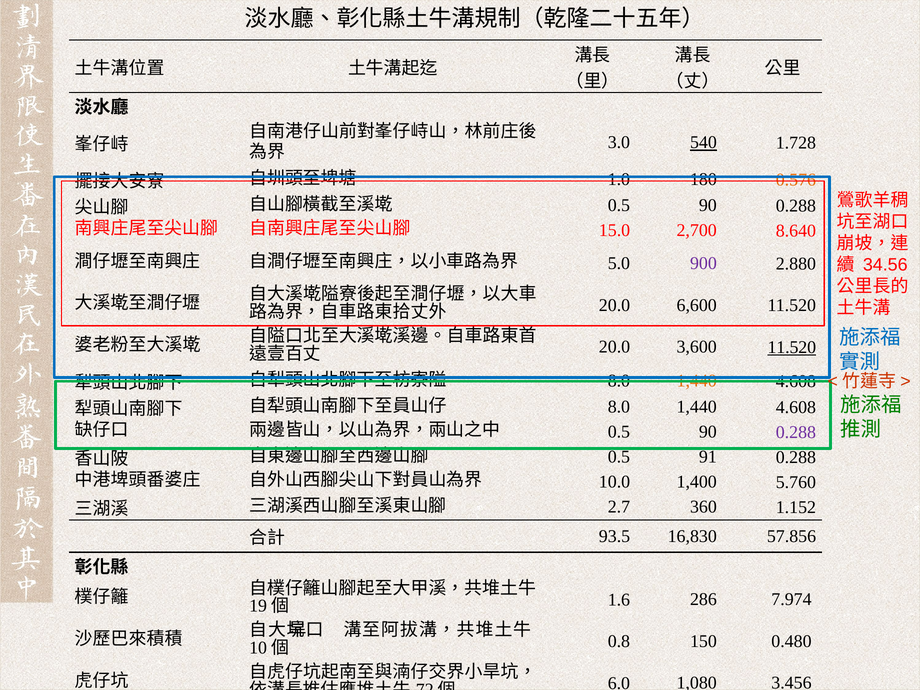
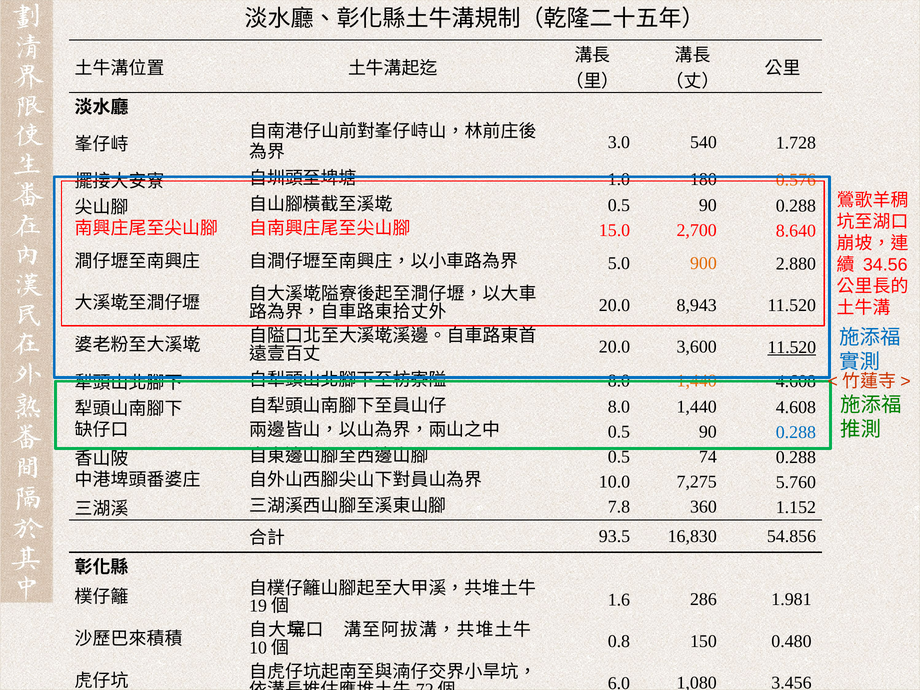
540 underline: present -> none (703, 143)
900 colour: purple -> orange (703, 263)
6,600: 6,600 -> 8,943 (697, 305)
0.288 colour: purple -> blue (796, 432)
91: 91 -> 74 (708, 457)
1,400: 1,400 -> 7,275 (697, 482)
2.7: 2.7 -> 7.8 (619, 507)
57.856: 57.856 -> 54.856 (792, 536)
7.974: 7.974 -> 1.981 (791, 599)
